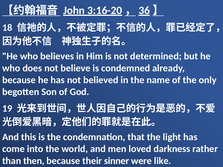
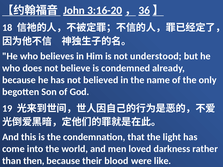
determined: determined -> understood (156, 56)
sinner: sinner -> blood (116, 161)
